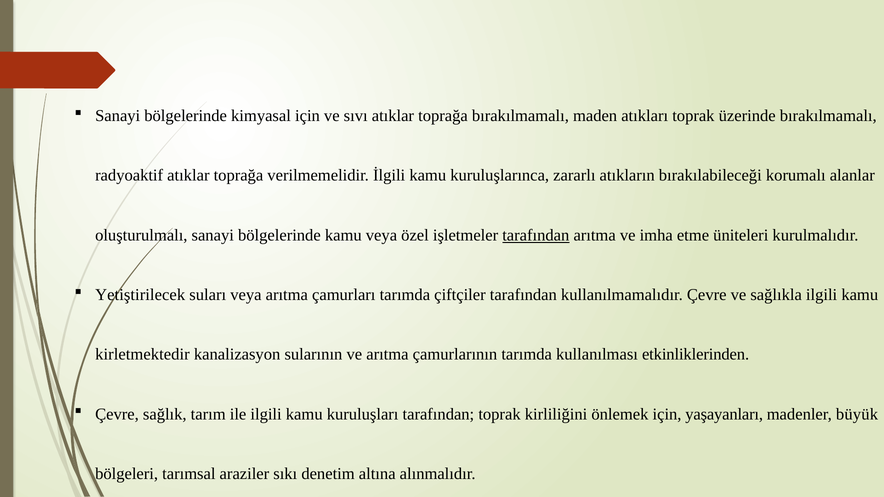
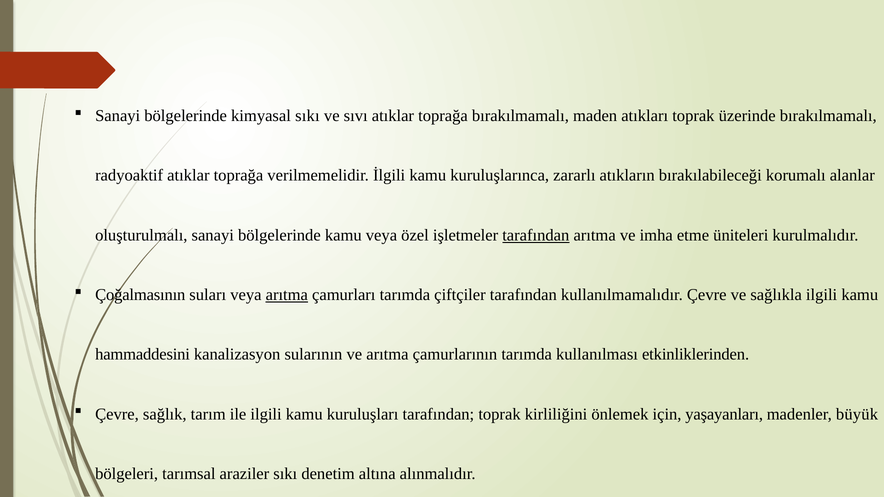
kimyasal için: için -> sıkı (307, 116)
Yetiştirilecek: Yetiştirilecek -> Çoğalmasının (140, 295)
arıtma underline: none -> present (287, 295)
kirletmektedir: kirletmektedir -> hammaddesini (143, 355)
